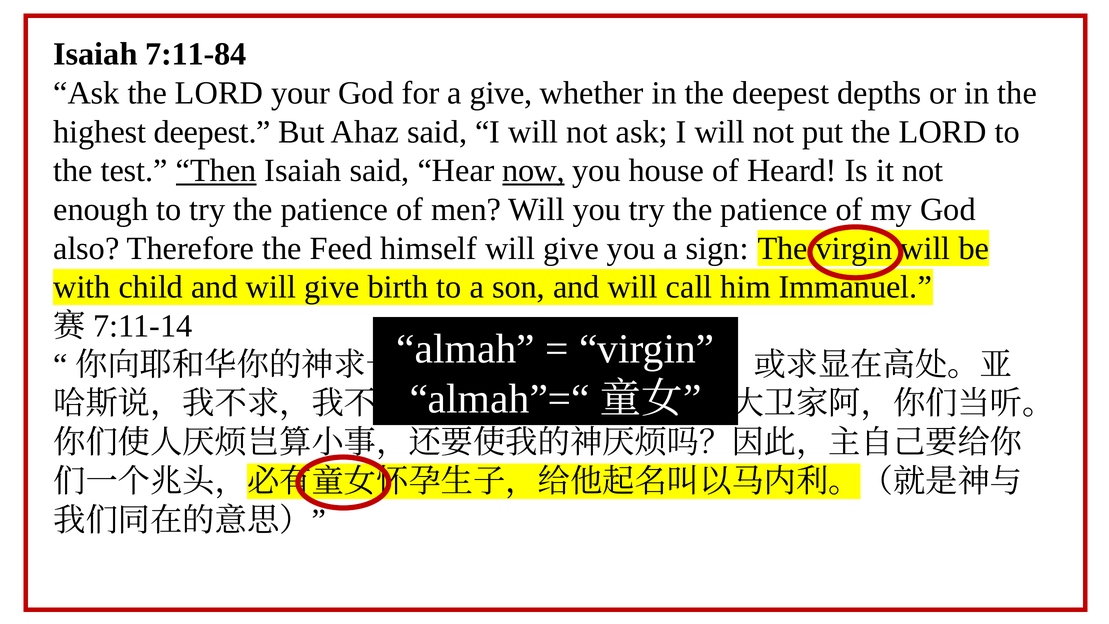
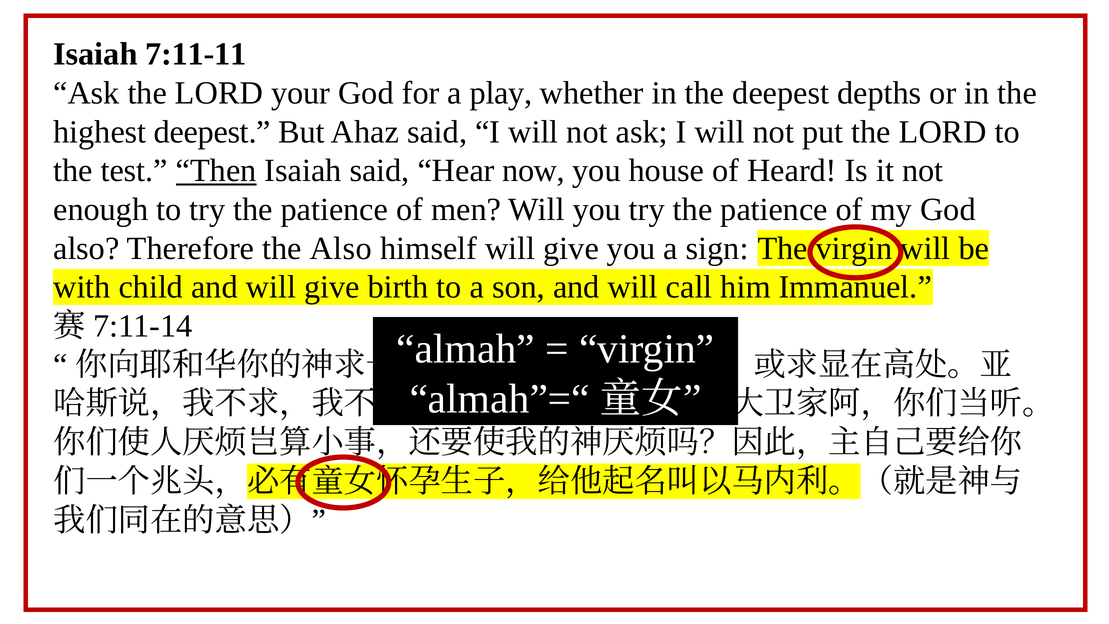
7:11-84: 7:11-84 -> 7:11-11 (196, 54)
a give: give -> play (501, 93)
now underline: present -> none (534, 171)
the Feed: Feed -> Also (341, 248)
